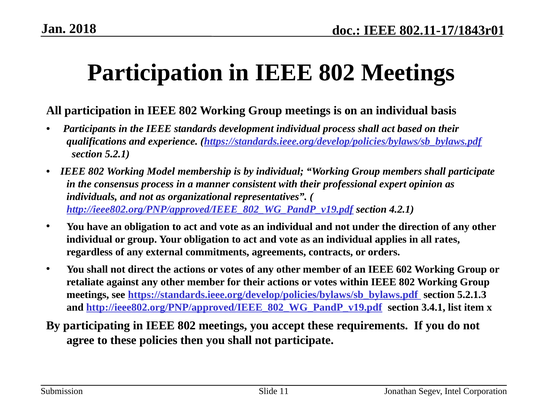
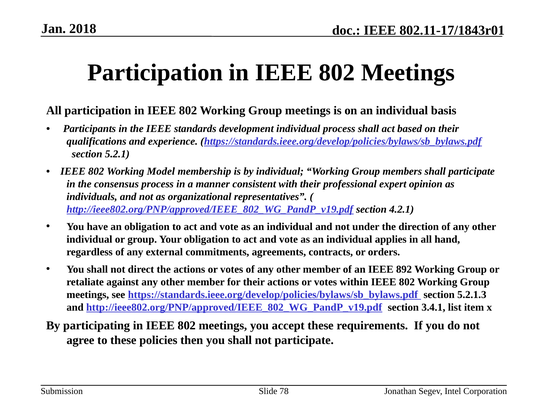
rates: rates -> hand (447, 239)
602: 602 -> 892 (404, 269)
11: 11 -> 78 (284, 391)
